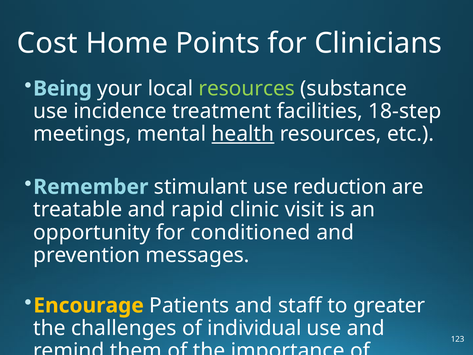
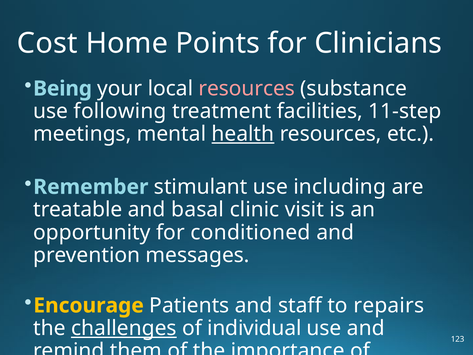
resources colour: light green -> pink (247, 89)
incidence: incidence -> following (120, 111)
18-step: 18-step -> 11-step (405, 111)
reduction: reduction -> including (340, 187)
rapid: rapid -> basal (198, 210)
greater: greater -> repairs (389, 305)
challenges underline: none -> present (124, 328)
